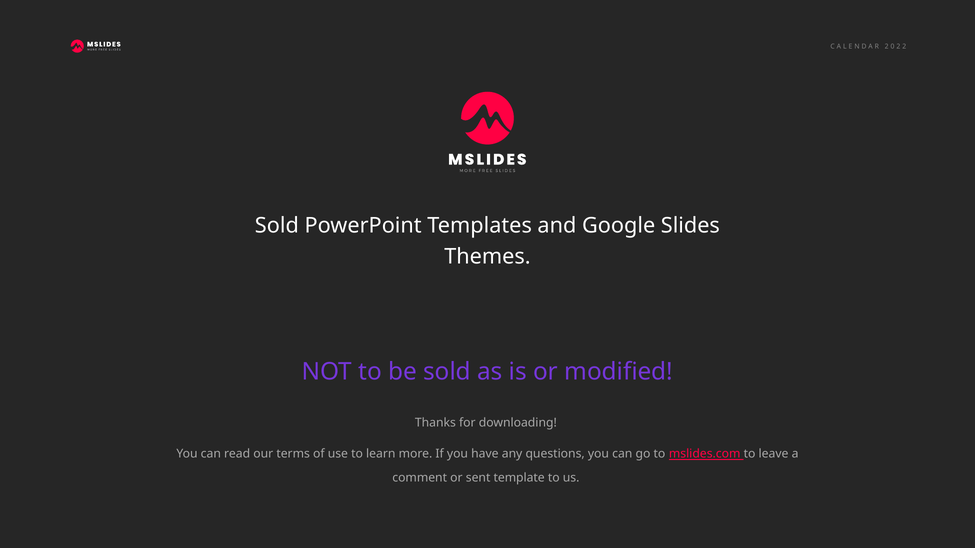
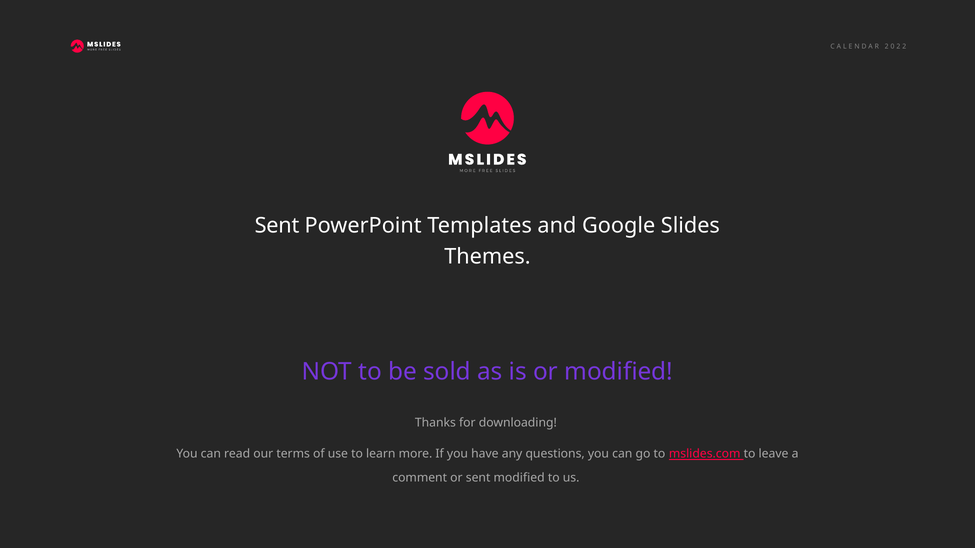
Sold: Sold -> Sent (277, 226)
sent template: template -> modified (519, 478)
